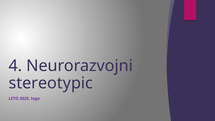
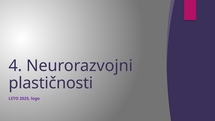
stereotypic: stereotypic -> plastičnosti (51, 83)
